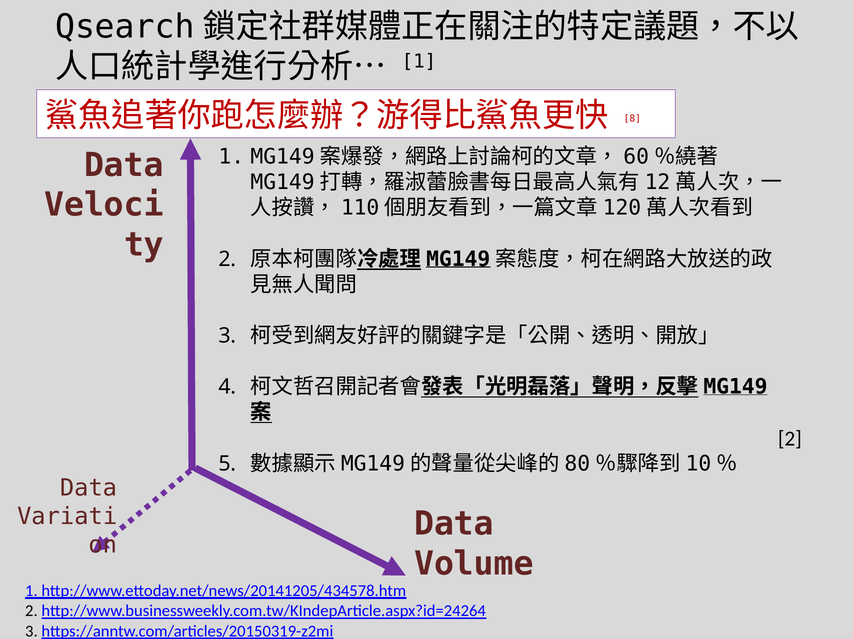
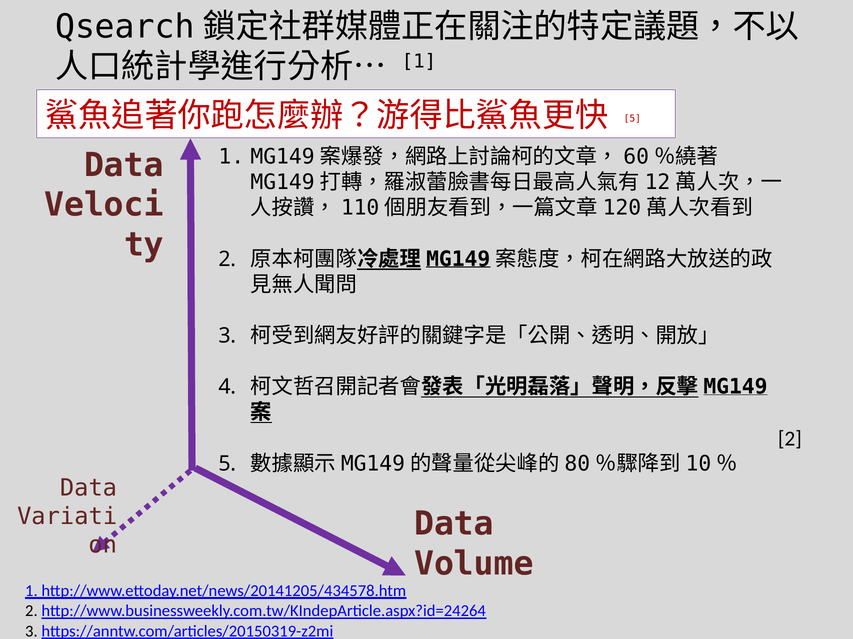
8: 8 -> 5 (632, 119)
